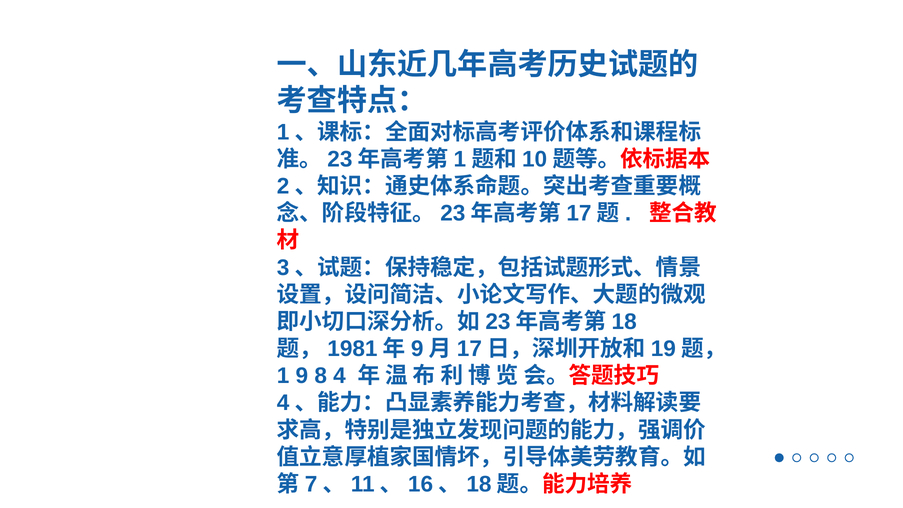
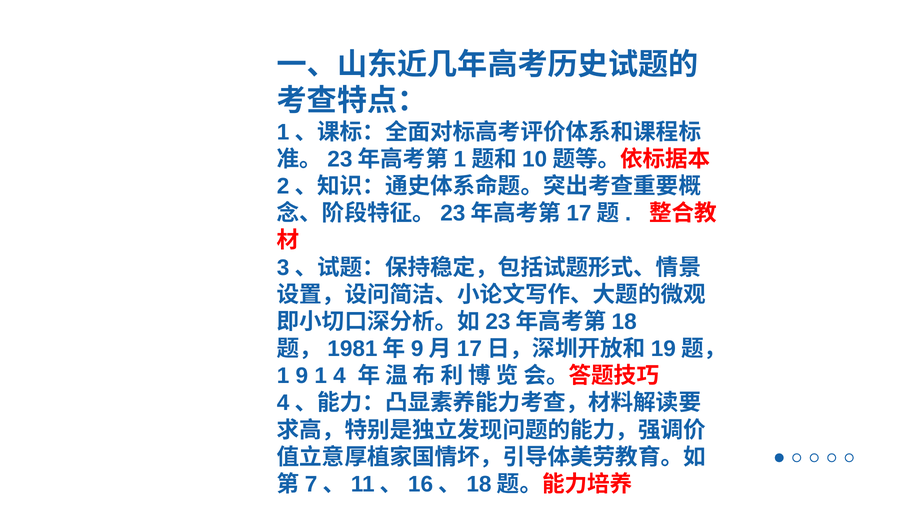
9 8: 8 -> 1 (321, 376)
